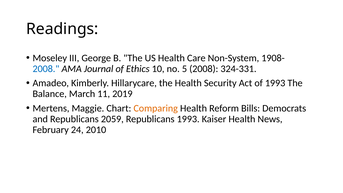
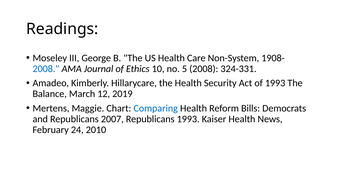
11: 11 -> 12 (104, 94)
Comparing colour: orange -> blue (156, 108)
2059: 2059 -> 2007 (112, 119)
